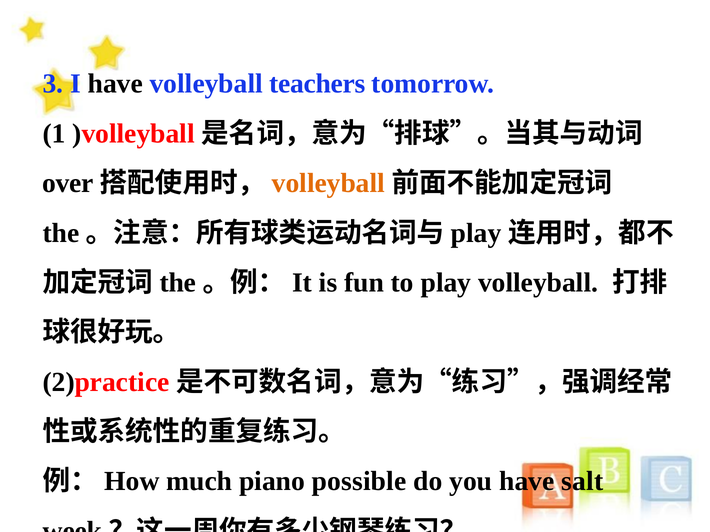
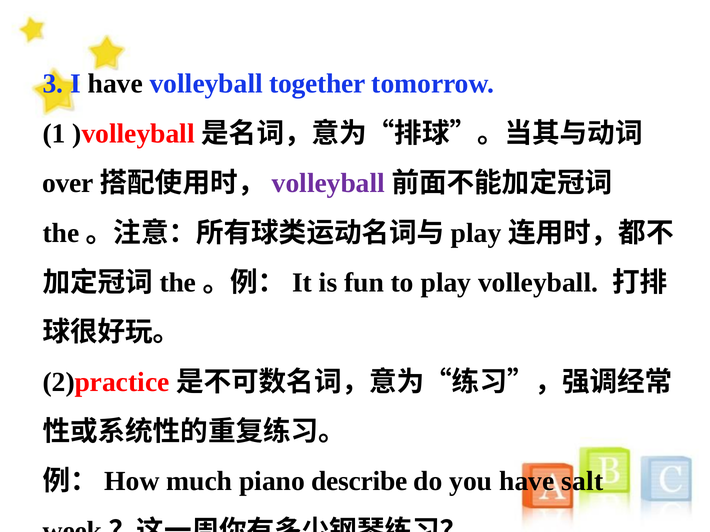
teachers: teachers -> together (317, 84)
volleyball colour: orange -> purple (328, 183)
possible: possible -> describe (359, 482)
